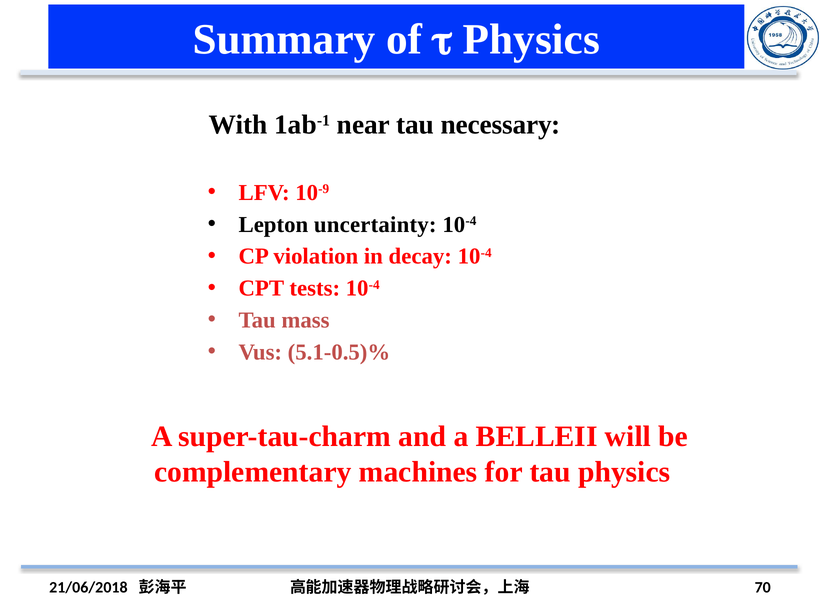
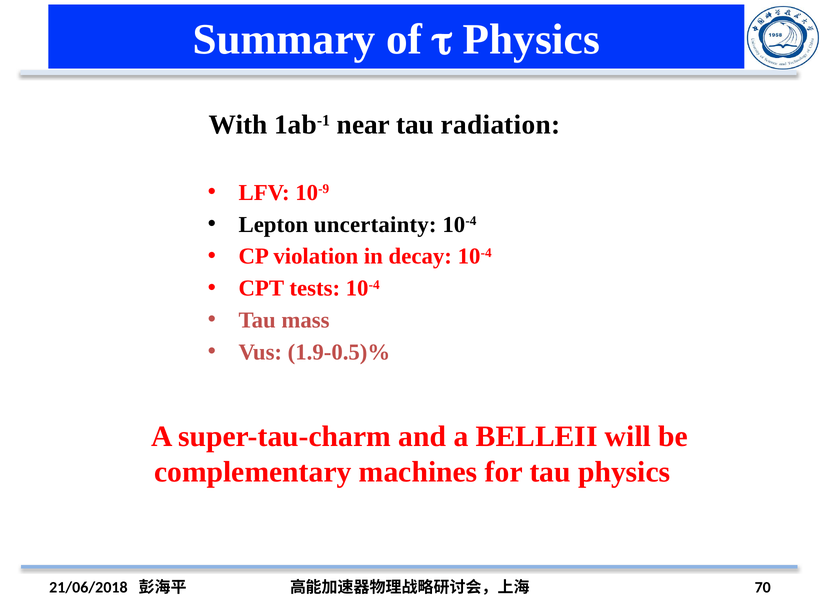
necessary: necessary -> radiation (501, 125)
5.1-0.5)%: 5.1-0.5)% -> 1.9-0.5)% (339, 352)
